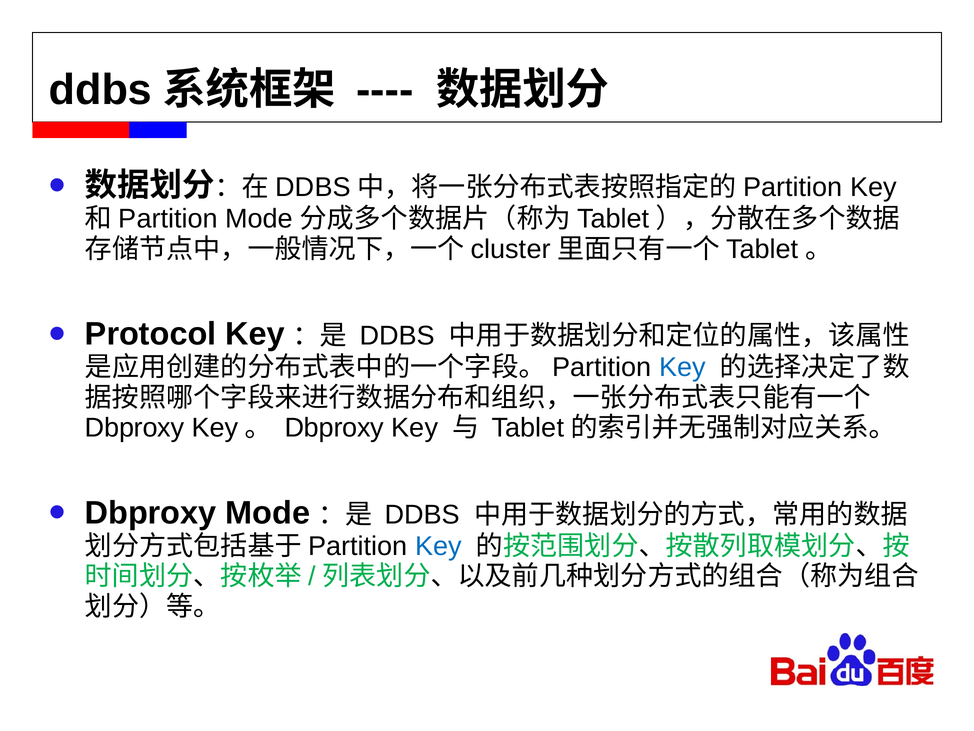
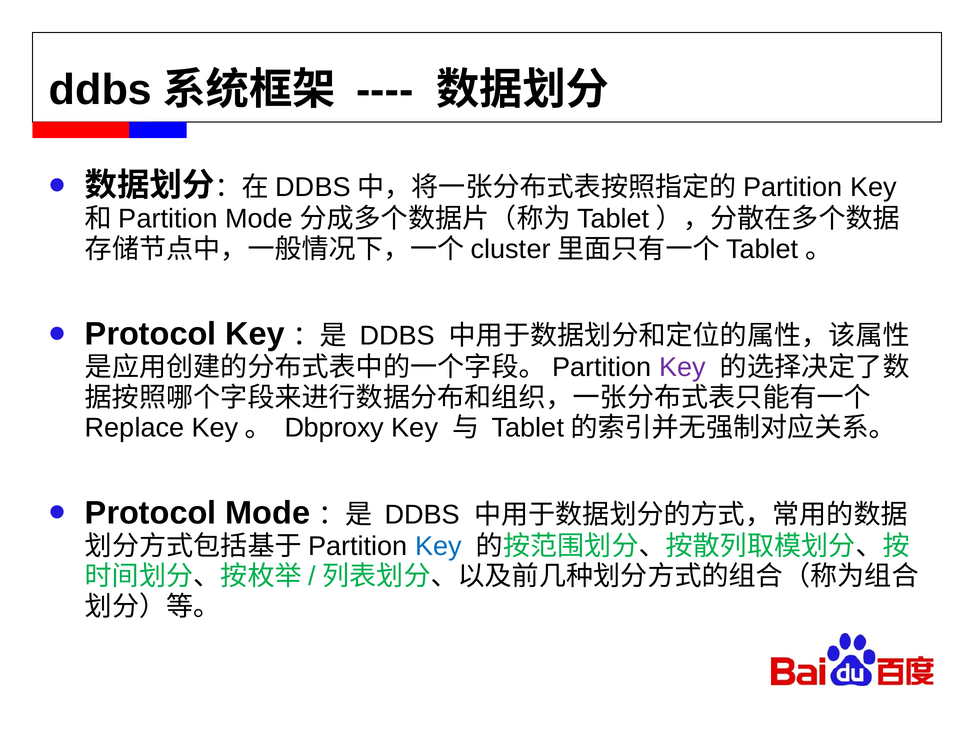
Key colour: blue -> purple (682, 367)
Dbproxy: Dbproxy -> Replace (135, 428)
Dbproxy: Dbproxy -> Protocol (151, 513)
